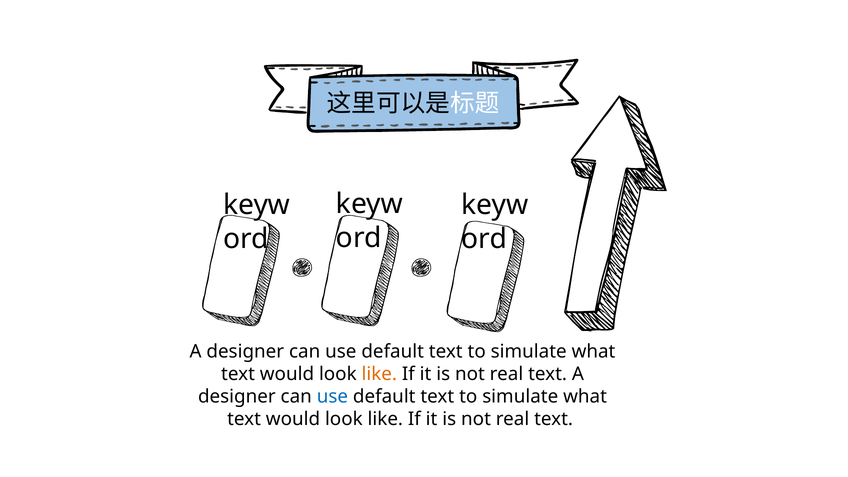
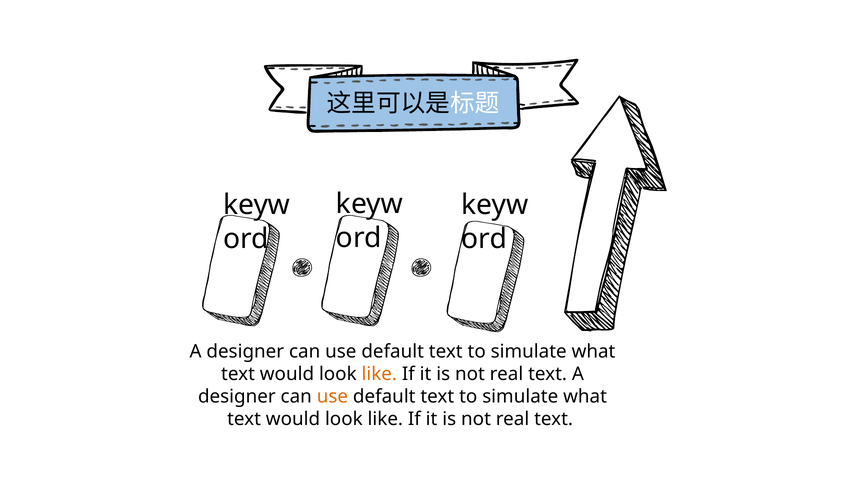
use colour: blue -> orange (332, 397)
